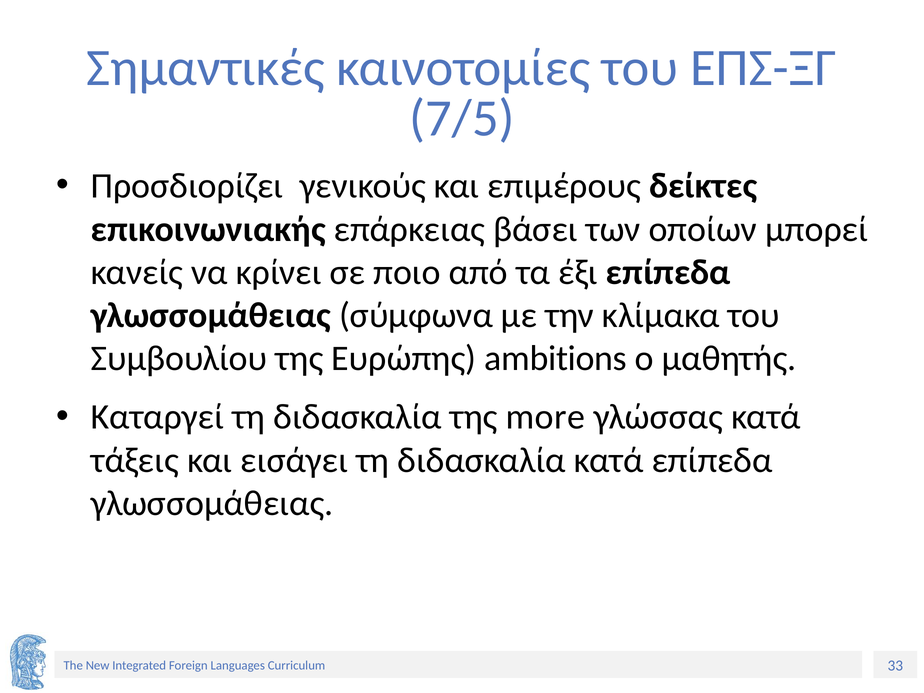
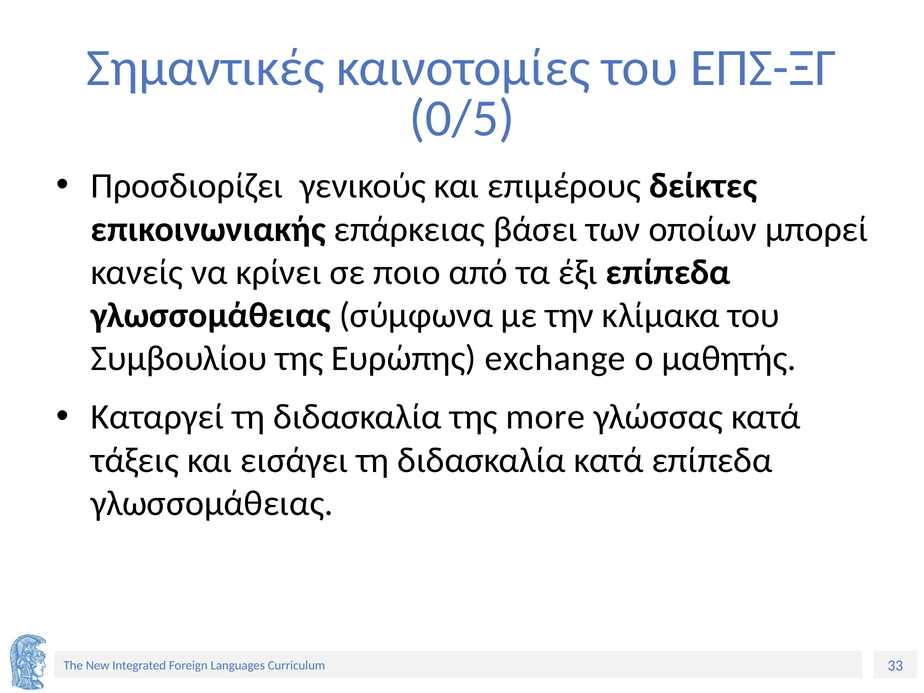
7/5: 7/5 -> 0/5 (462, 119)
ambitions: ambitions -> exchange (555, 359)
